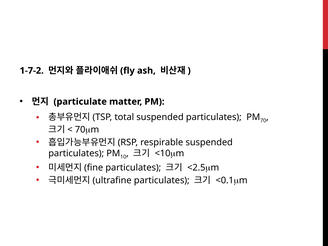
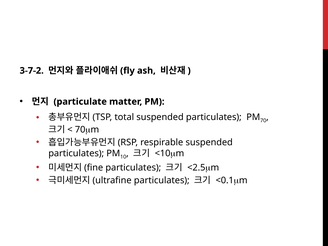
1-7-2: 1-7-2 -> 3-7-2 (32, 71)
